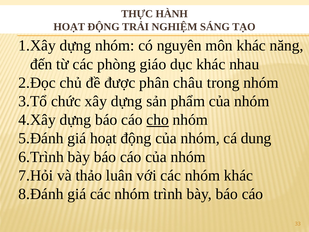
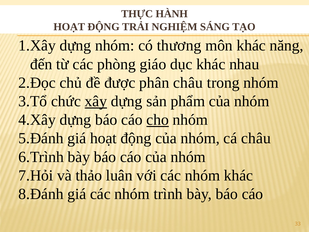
nguyên: nguyên -> thương (179, 46)
xây underline: none -> present (96, 101)
cá dung: dung -> châu (256, 138)
